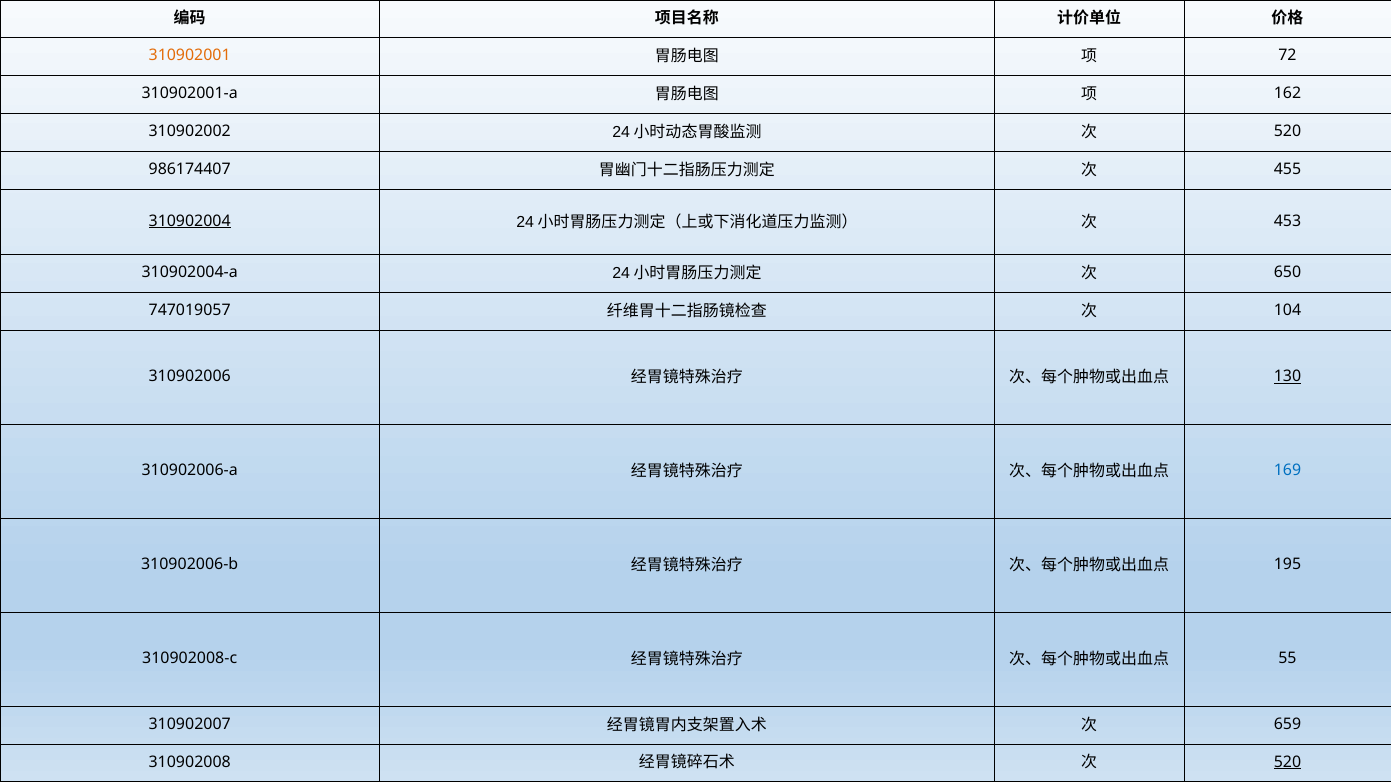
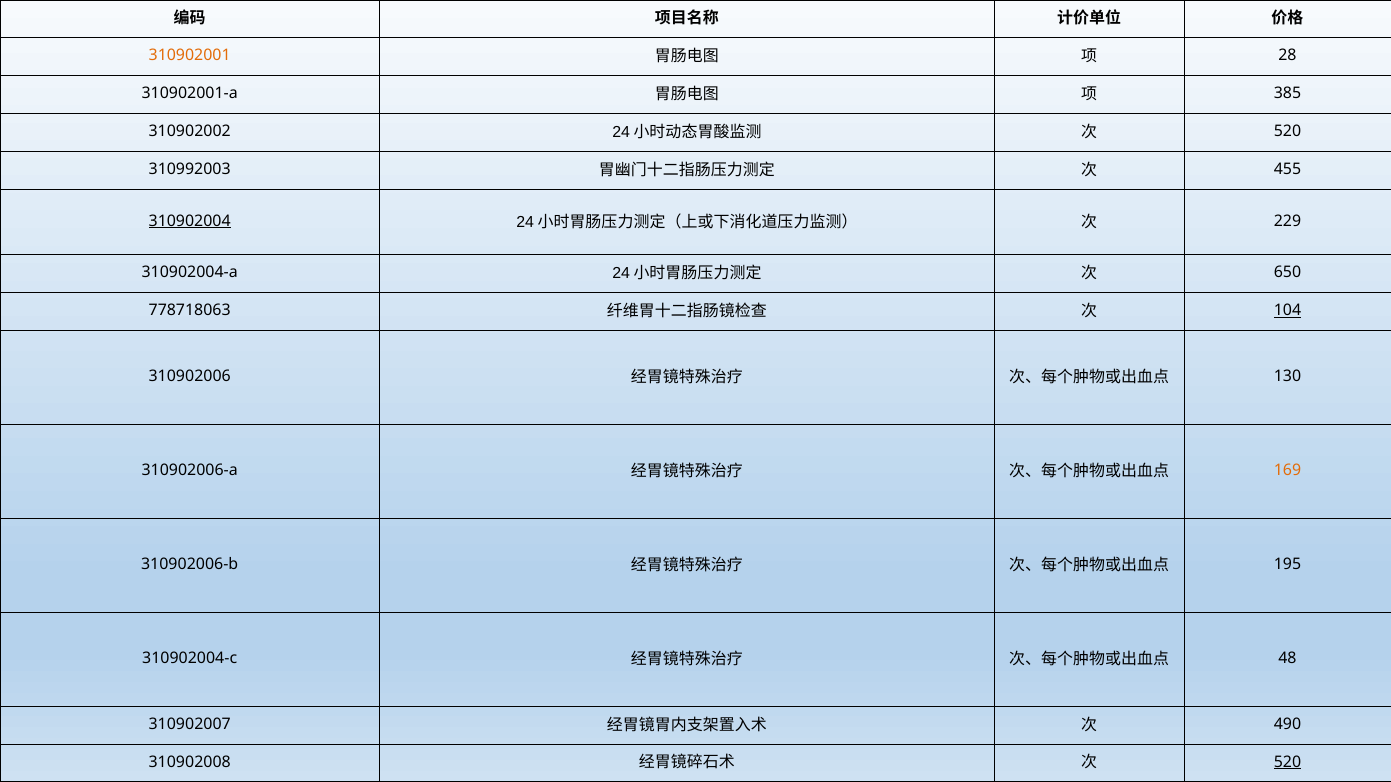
72: 72 -> 28 (1287, 56)
162: 162 -> 385 (1288, 93)
986174407: 986174407 -> 310992003 (190, 169)
453: 453 -> 229 (1288, 221)
747019057: 747019057 -> 778718063 (190, 311)
104 underline: none -> present (1288, 311)
130 underline: present -> none (1288, 377)
169 colour: blue -> orange (1288, 471)
310902008-c: 310902008-c -> 310902004-c (190, 658)
55: 55 -> 48 (1287, 658)
659: 659 -> 490 (1288, 724)
